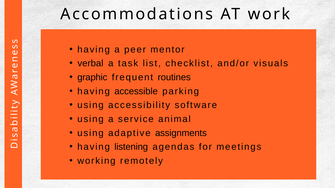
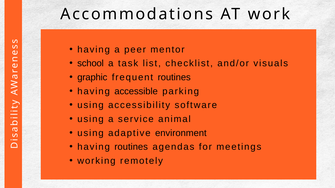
verbal: verbal -> school (91, 64)
assignments: assignments -> environment (181, 133)
having listening: listening -> routines (131, 147)
